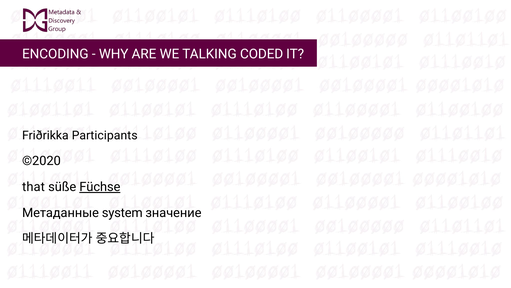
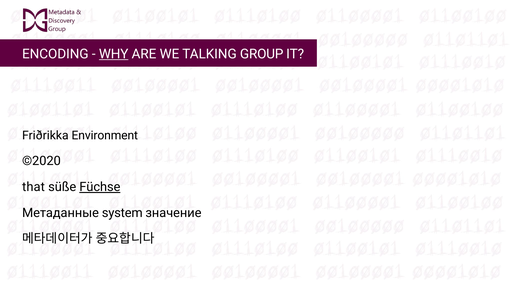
WHY underline: none -> present (114, 54)
CODED: CODED -> GROUP (262, 54)
Participants: Participants -> Environment (105, 135)
